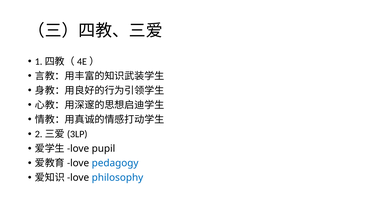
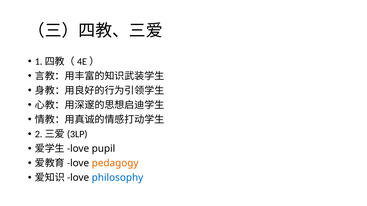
pedagogy colour: blue -> orange (115, 164)
